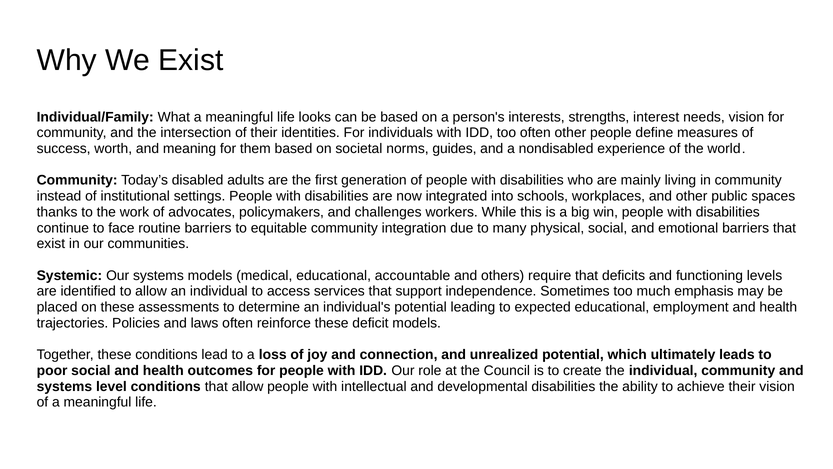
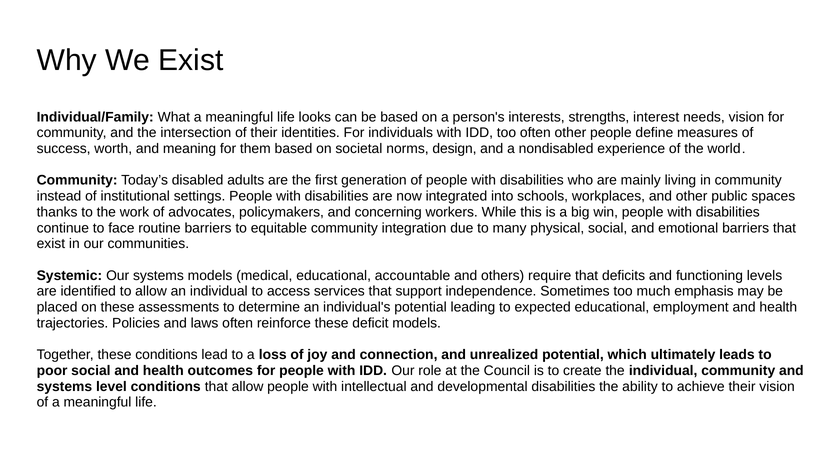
guides: guides -> design (454, 149)
challenges: challenges -> concerning (388, 212)
